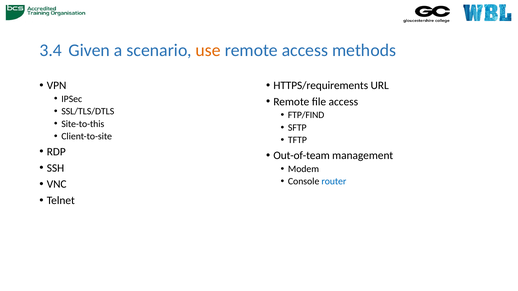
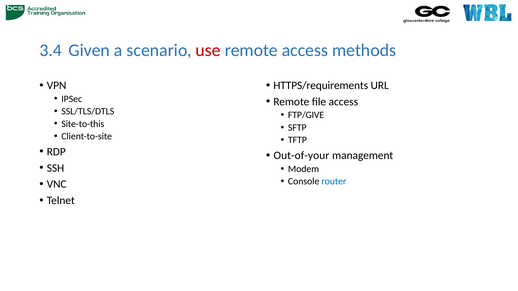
use colour: orange -> red (208, 51)
FTP/FIND: FTP/FIND -> FTP/GIVE (306, 115)
Out-of-team: Out-of-team -> Out-of-your (301, 156)
